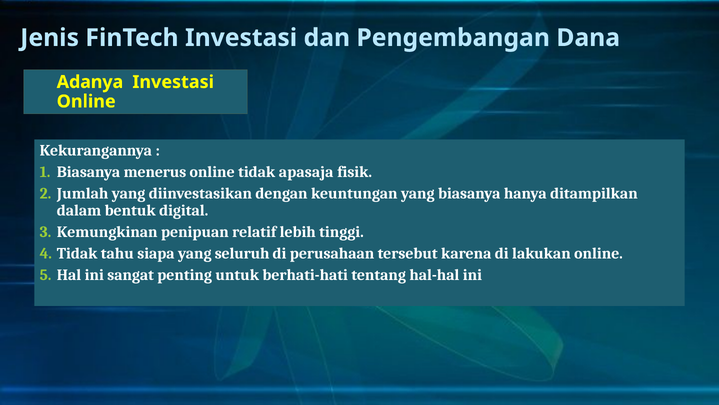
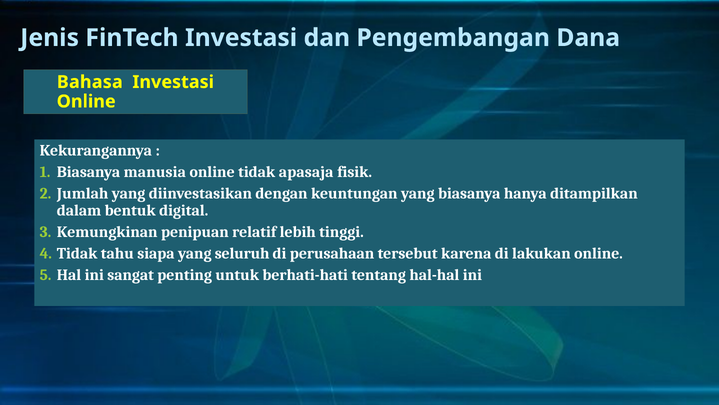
Adanya: Adanya -> Bahasa (90, 82)
menerus: menerus -> manusia (155, 172)
